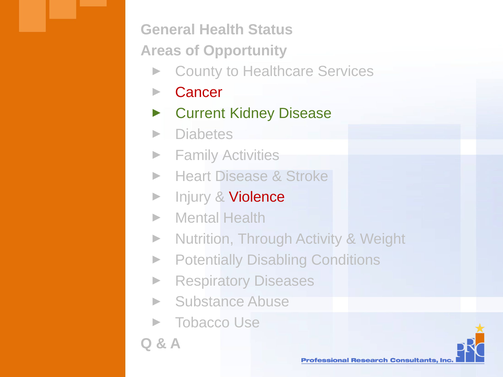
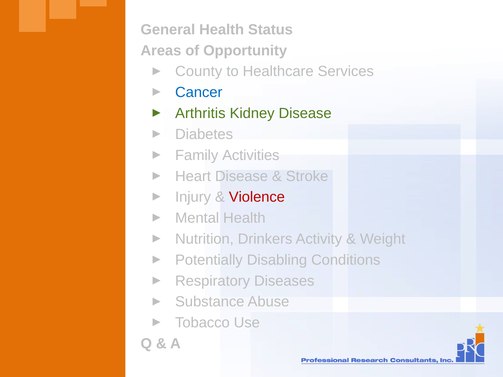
Cancer colour: red -> blue (199, 92)
Current: Current -> Arthritis (200, 113)
Through: Through -> Drinkers (265, 239)
